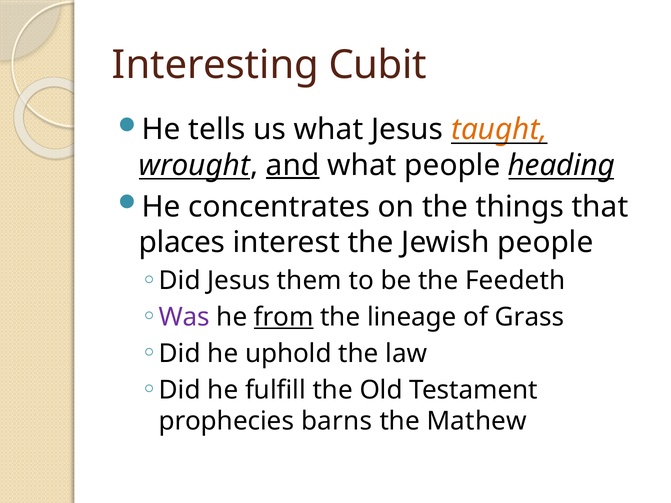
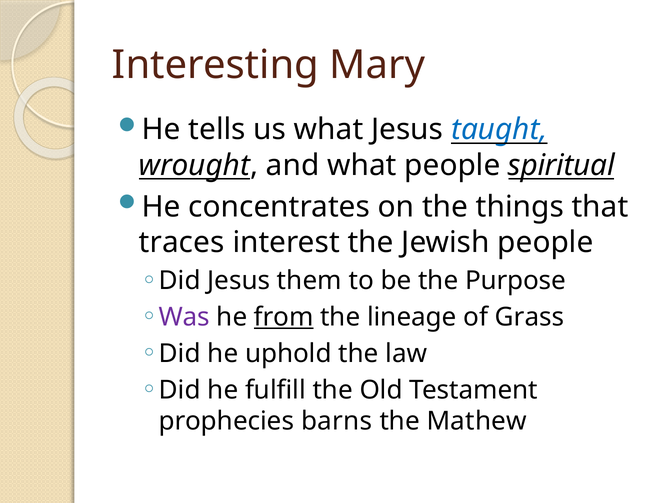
Cubit: Cubit -> Mary (377, 65)
taught colour: orange -> blue (499, 130)
and underline: present -> none (293, 165)
heading: heading -> spiritual (561, 165)
places: places -> traces (182, 243)
Feedeth: Feedeth -> Purpose (515, 281)
